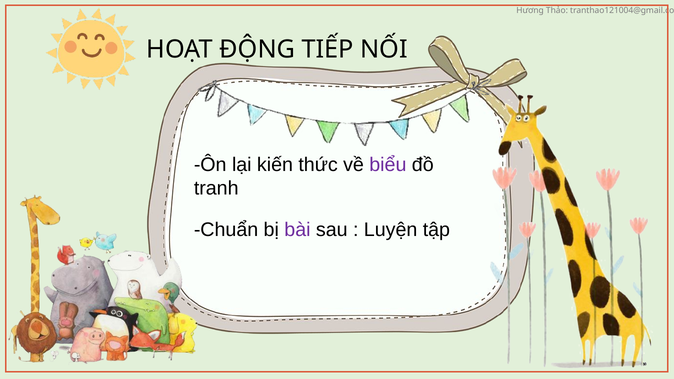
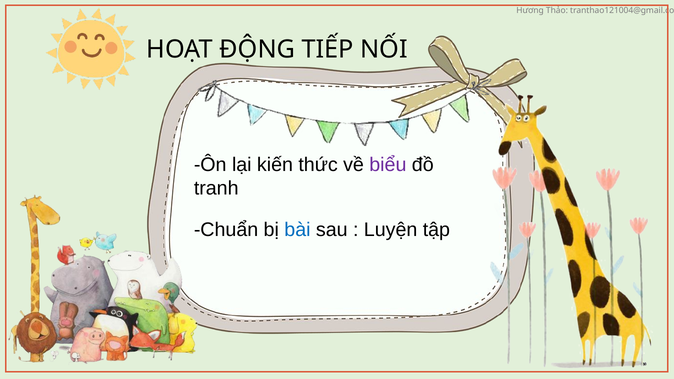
bài colour: purple -> blue (297, 230)
